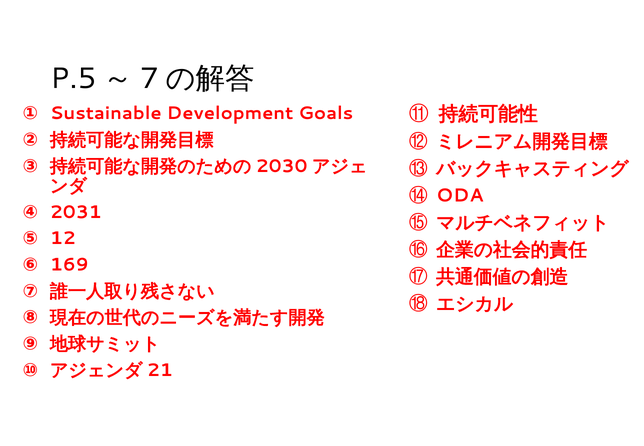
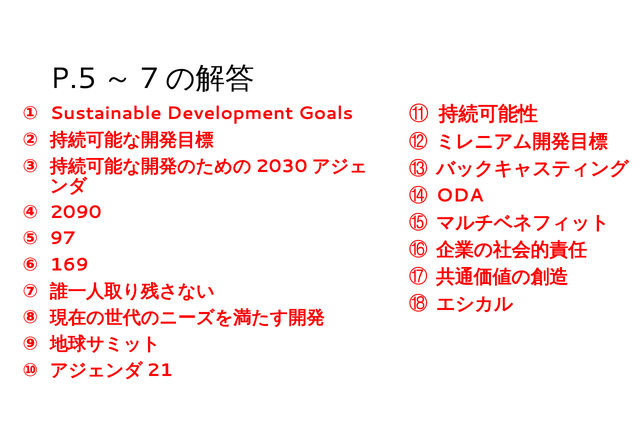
2031: 2031 -> 2090 (76, 212)
12: 12 -> 97 (63, 238)
